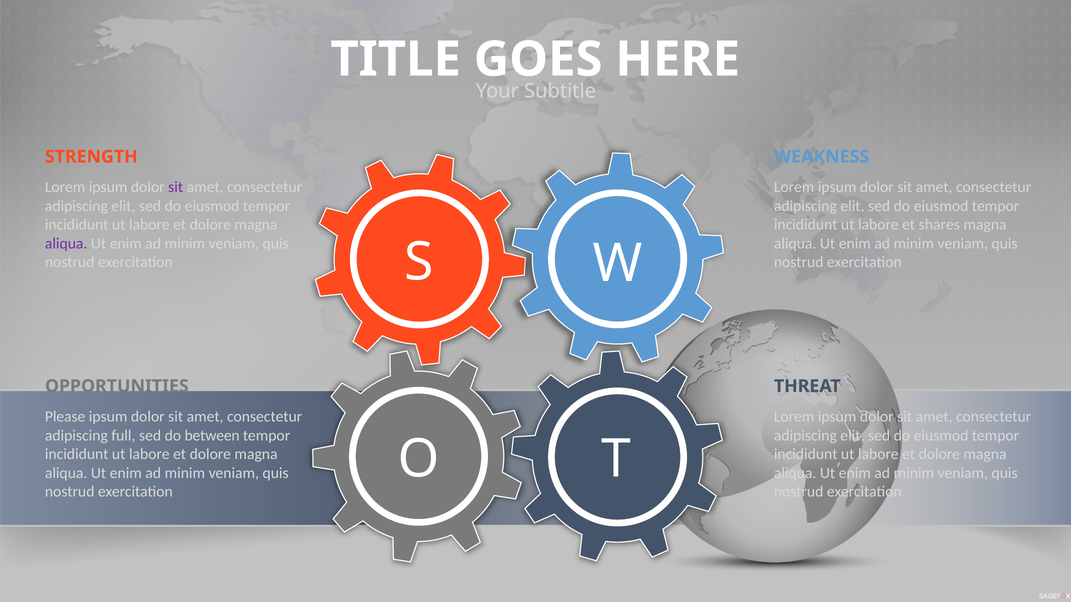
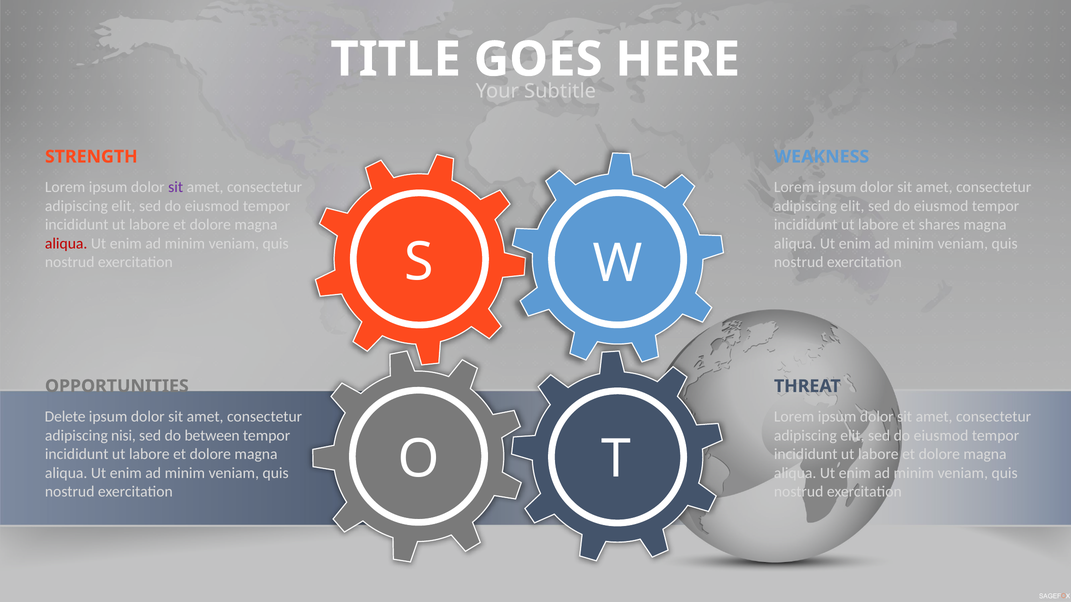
aliqua colour: purple -> red (66, 244)
Please: Please -> Delete (65, 417)
full: full -> nisi (123, 436)
